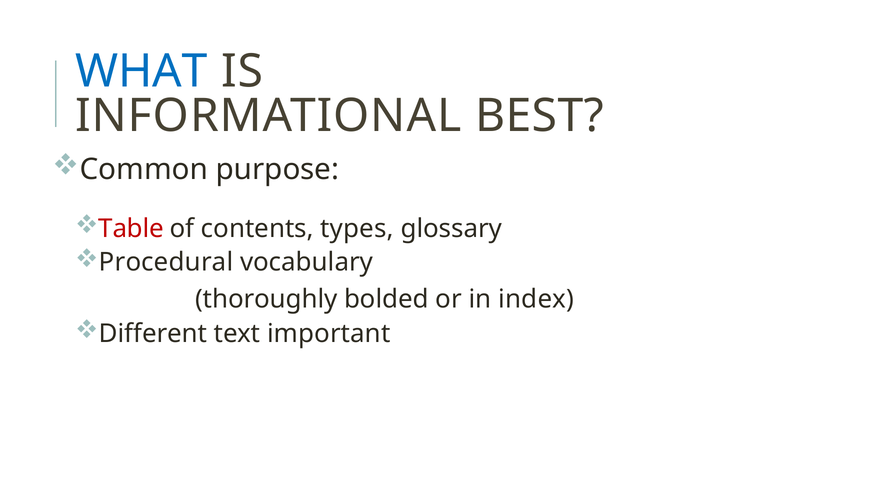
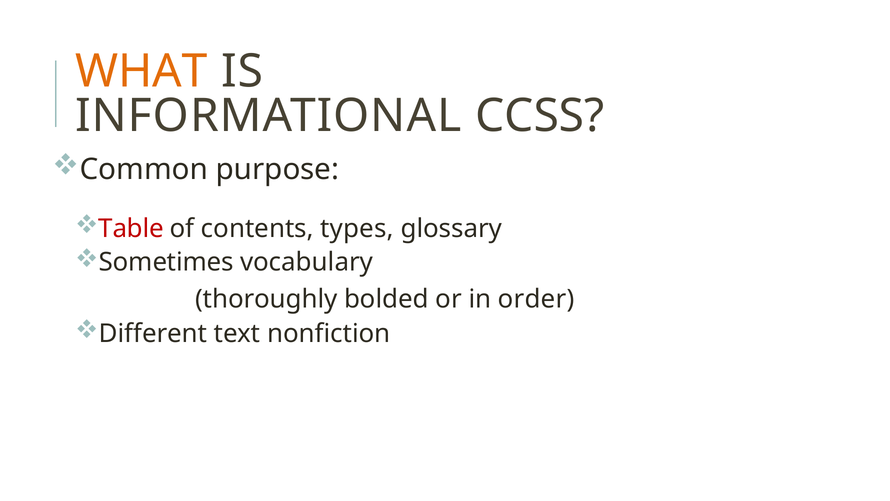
WHAT colour: blue -> orange (142, 71)
BEST: BEST -> CCSS (540, 116)
Procedural: Procedural -> Sometimes (166, 262)
index: index -> order (536, 299)
important: important -> nonfiction (329, 333)
